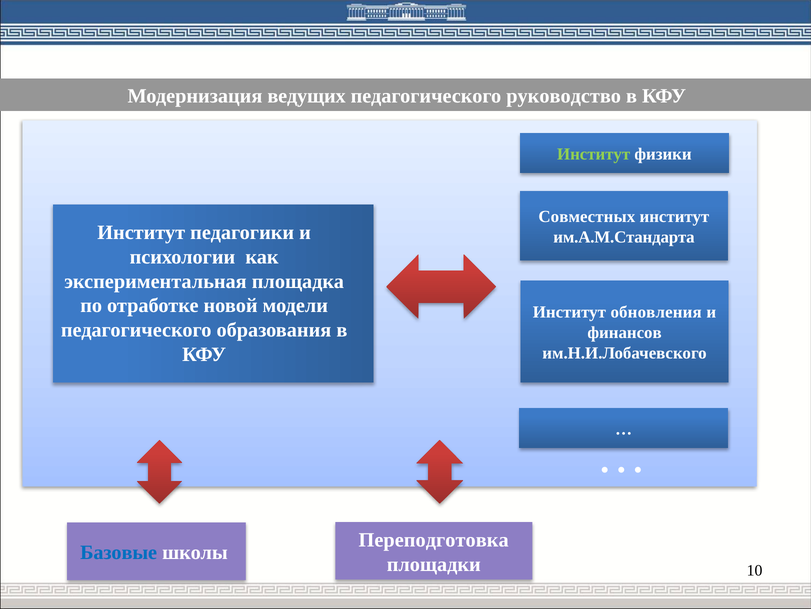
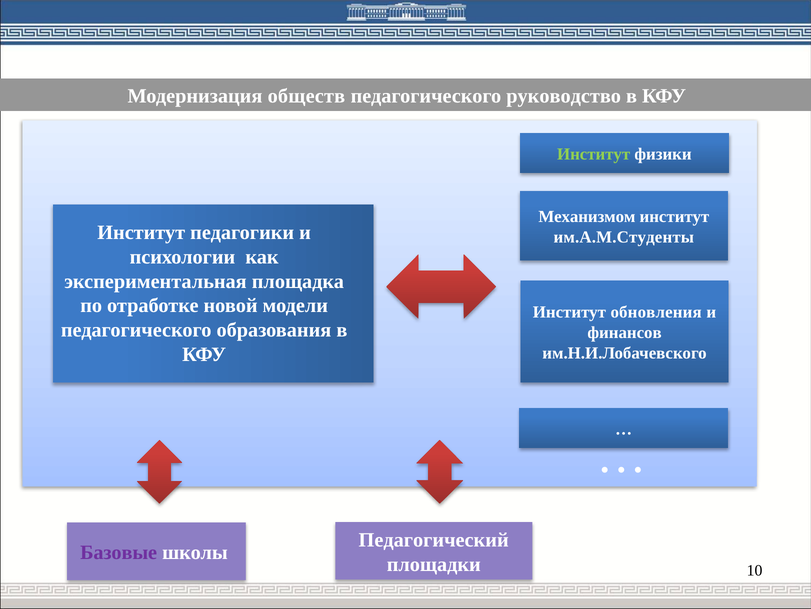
ведущих: ведущих -> обществ (306, 96)
Совместных: Совместных -> Механизмом (587, 216)
им.А.М.Стандарта: им.А.М.Стандарта -> им.А.М.Студенты (624, 237)
Переподготовка: Переподготовка -> Педагогический (434, 539)
Базовые colour: blue -> purple (119, 552)
